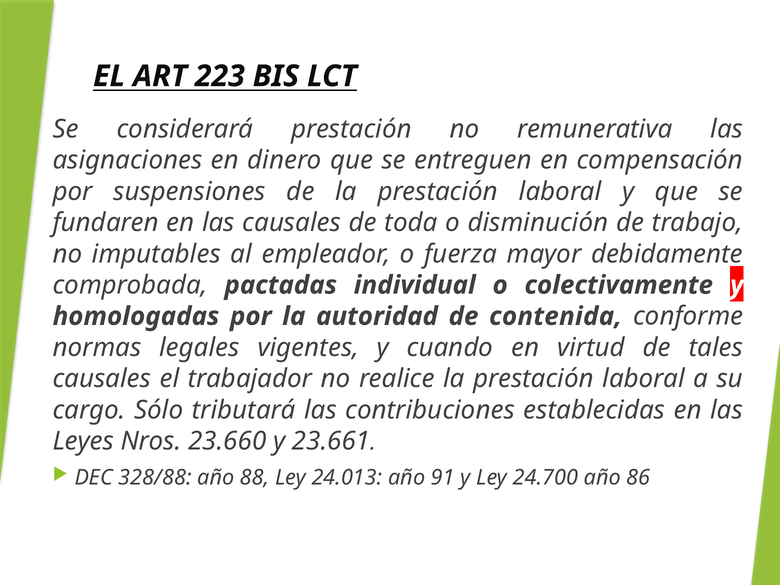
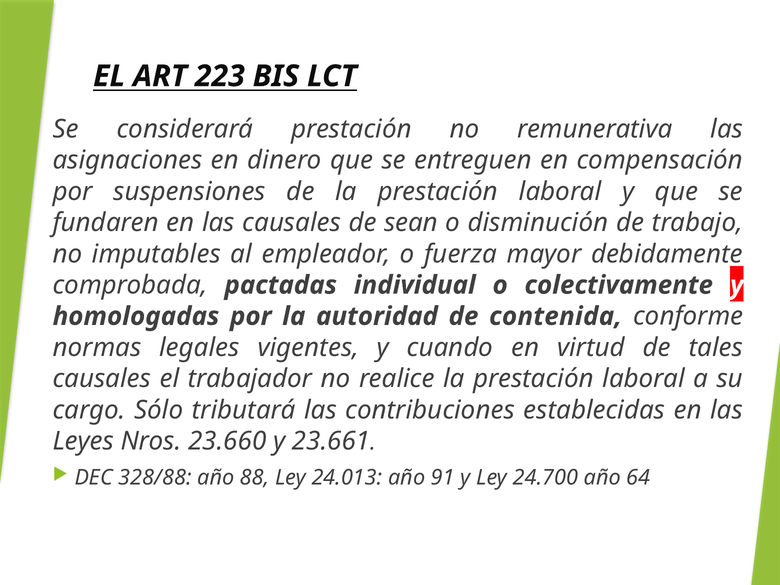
toda: toda -> sean (411, 223)
86: 86 -> 64 (638, 478)
